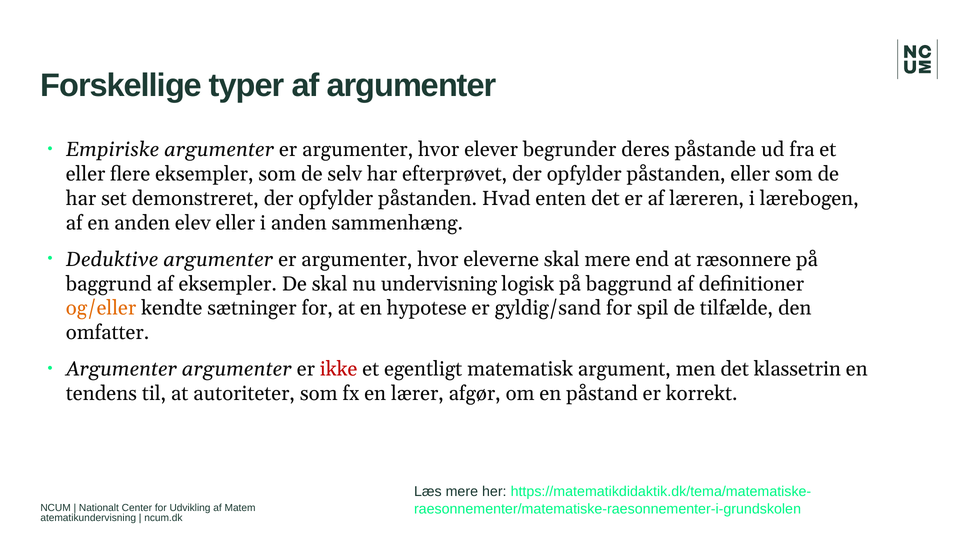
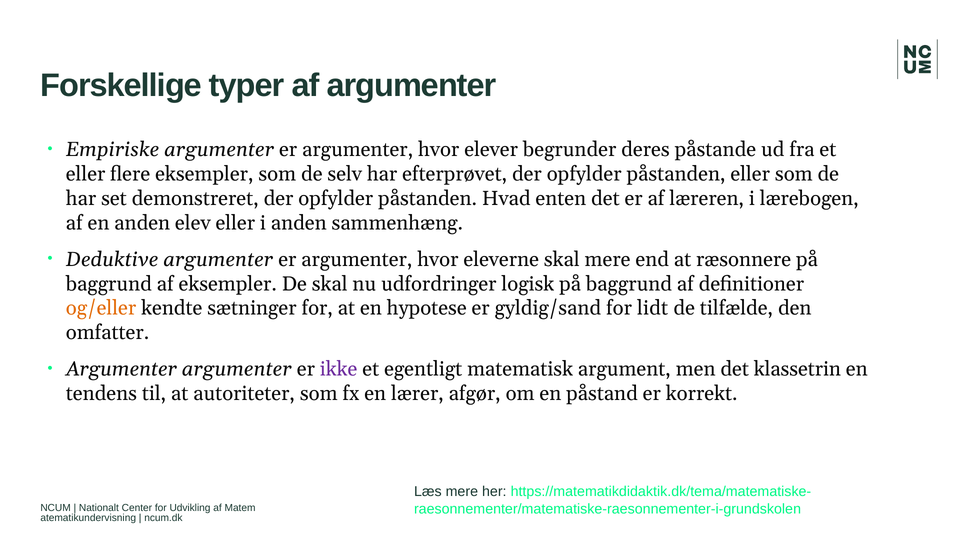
undervisning: undervisning -> udfordringer (439, 284)
spil: spil -> lidt (653, 308)
ikke colour: red -> purple (339, 369)
